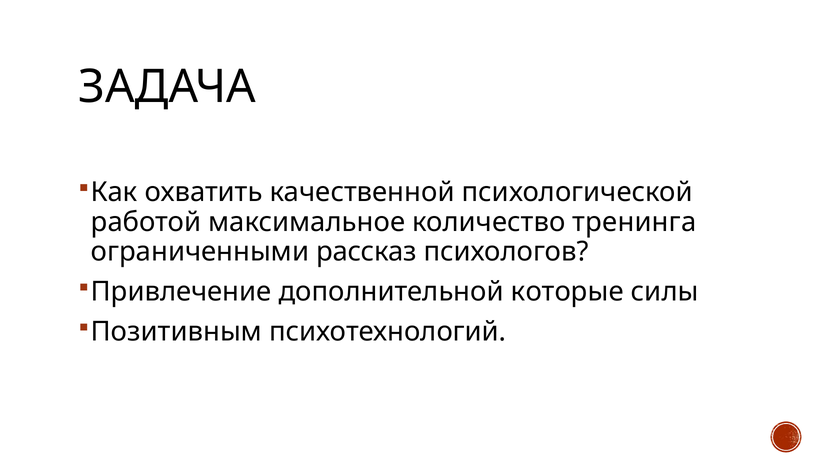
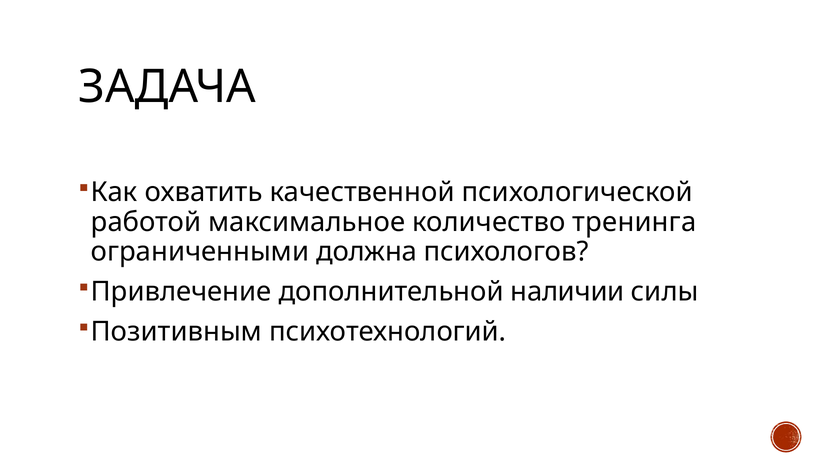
рассказ: рассказ -> должна (367, 251)
которые: которые -> наличии (567, 291)
